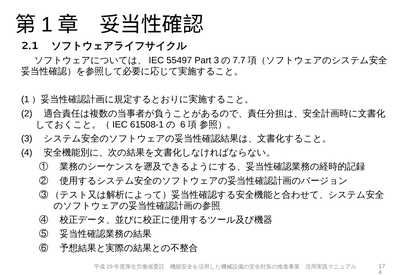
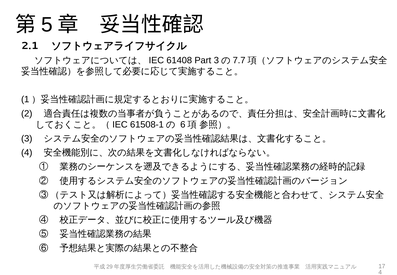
1: 1 -> 5 (47, 25)
55497: 55497 -> 61408 (179, 60)
